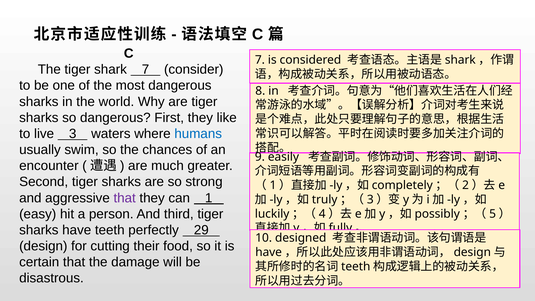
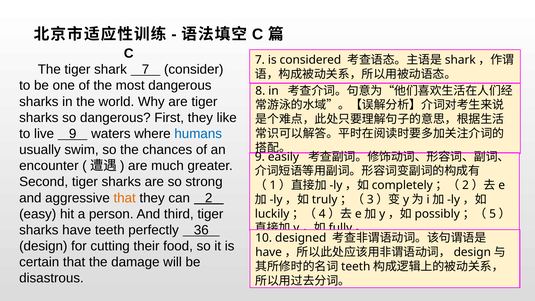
live 3: 3 -> 9 (73, 134)
that colour: purple -> orange (125, 198)
1: 1 -> 2 (209, 198)
29: 29 -> 36 (201, 230)
